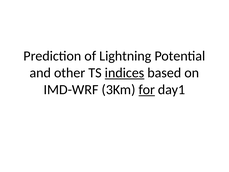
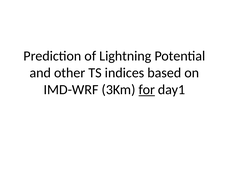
indices underline: present -> none (125, 73)
